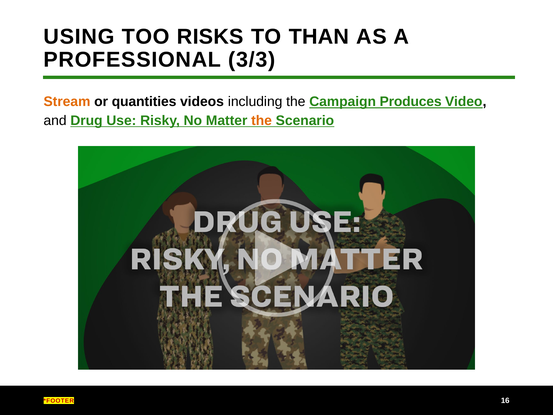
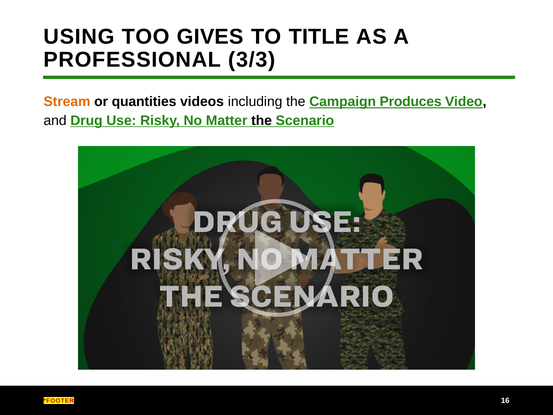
RISKS: RISKS -> GIVES (210, 37)
THAN: THAN -> TITLE (319, 37)
the colour: orange -> black (262, 121)
